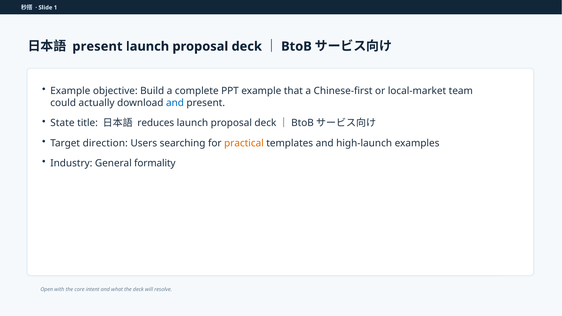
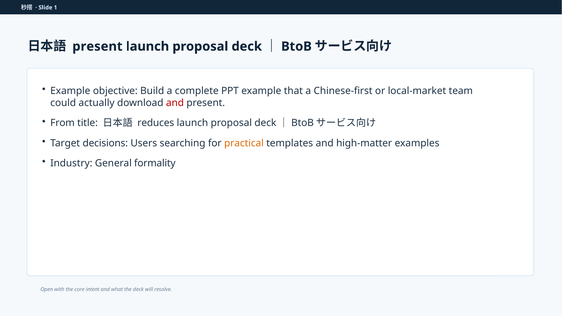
and colour: blue -> red (175, 103)
State: State -> From (63, 123)
direction: direction -> decisions (105, 143)
high-launch: high-launch -> high-matter (364, 143)
